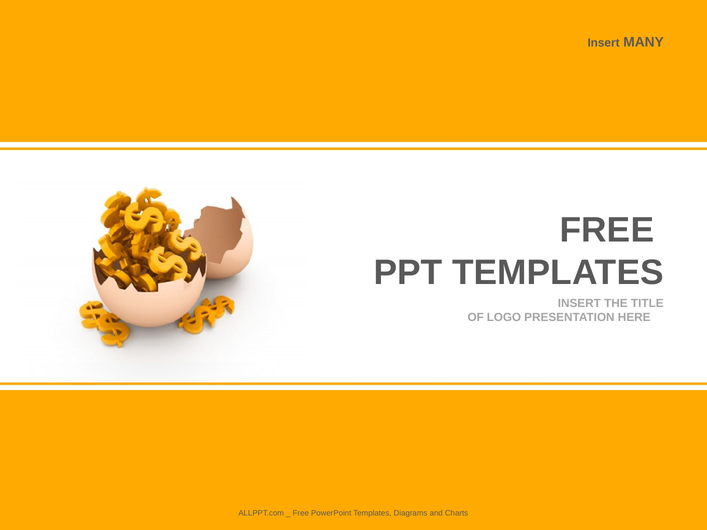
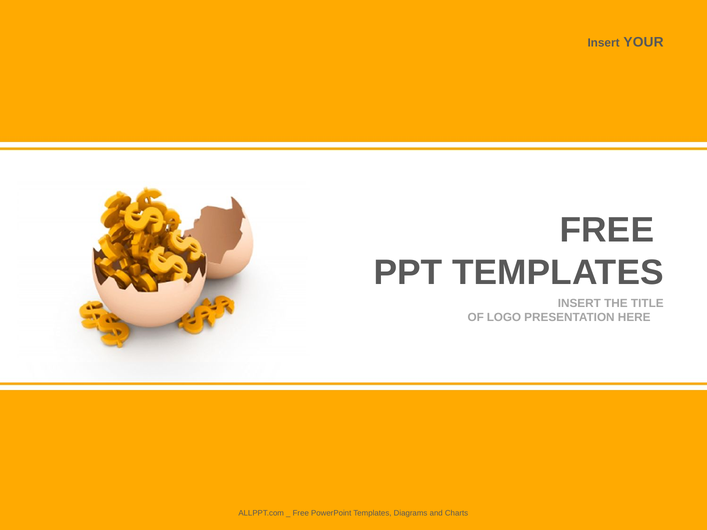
MANY: MANY -> YOUR (644, 42)
